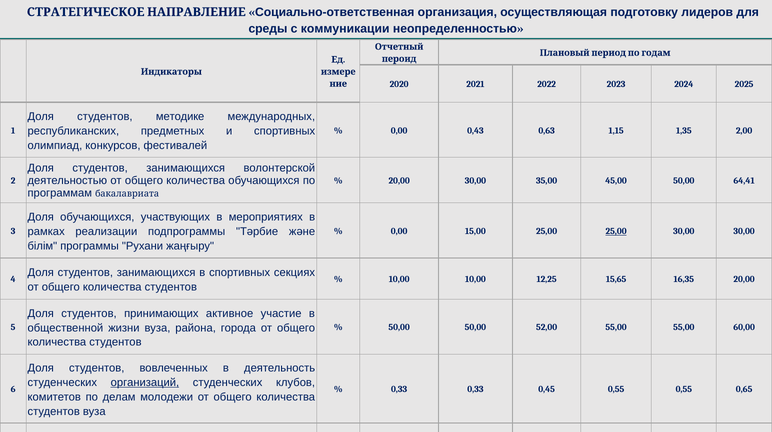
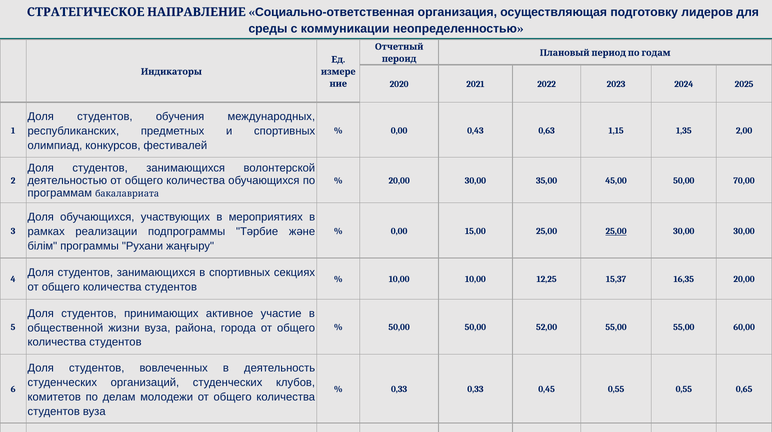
методике: методике -> обучения (180, 117)
64,41: 64,41 -> 70,00 (744, 181)
15,65: 15,65 -> 15,37 (616, 279)
организаций underline: present -> none (145, 382)
